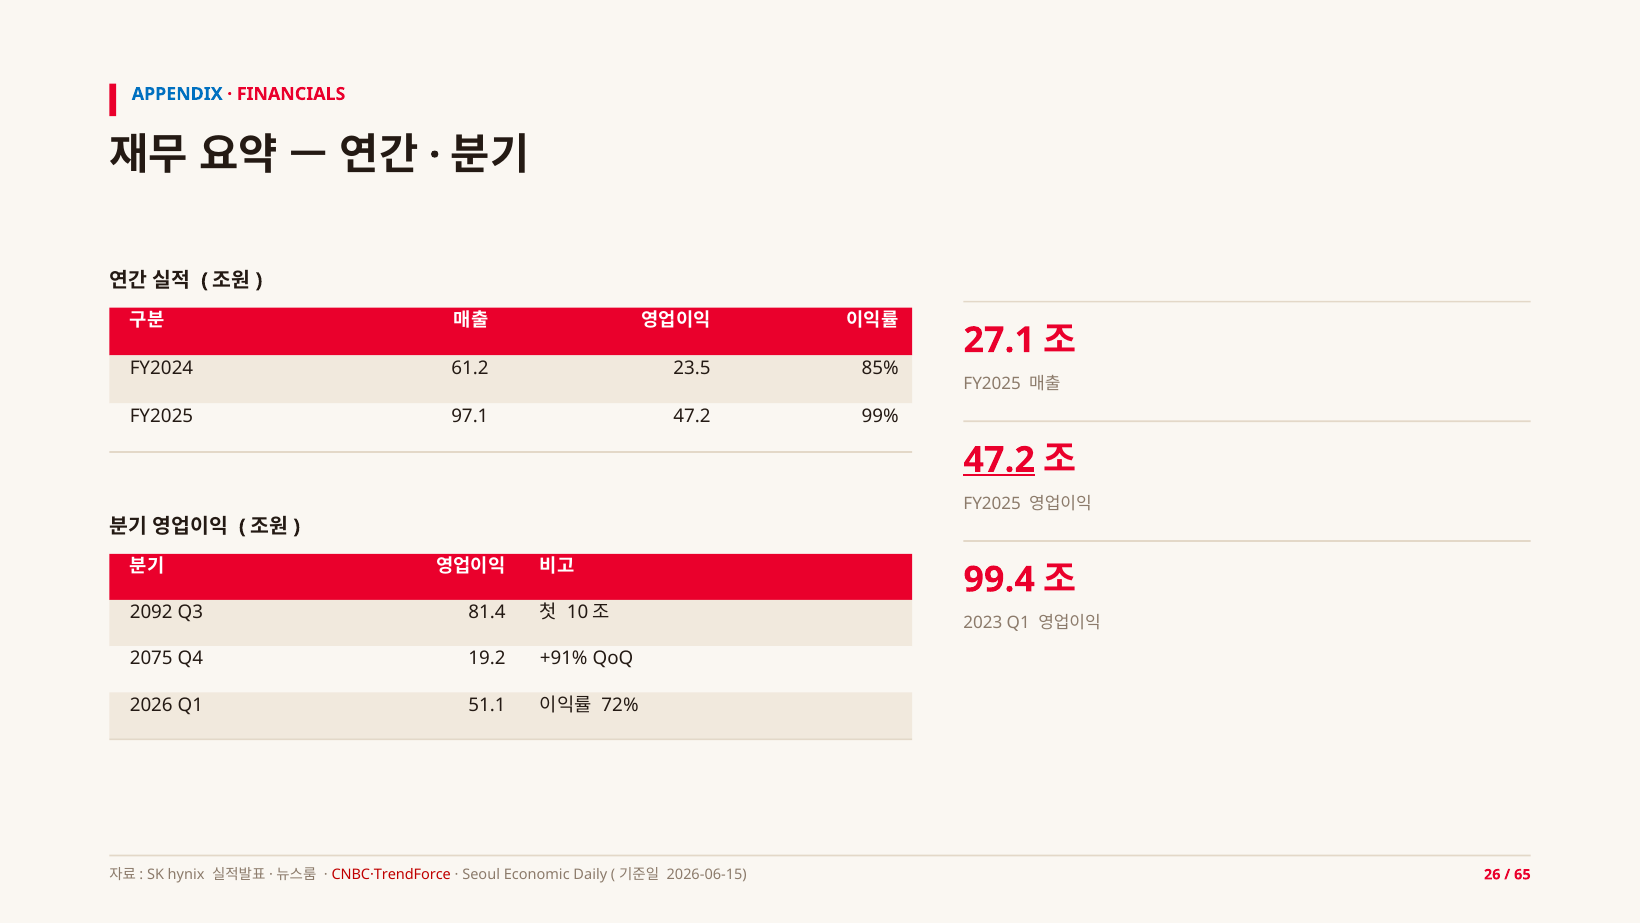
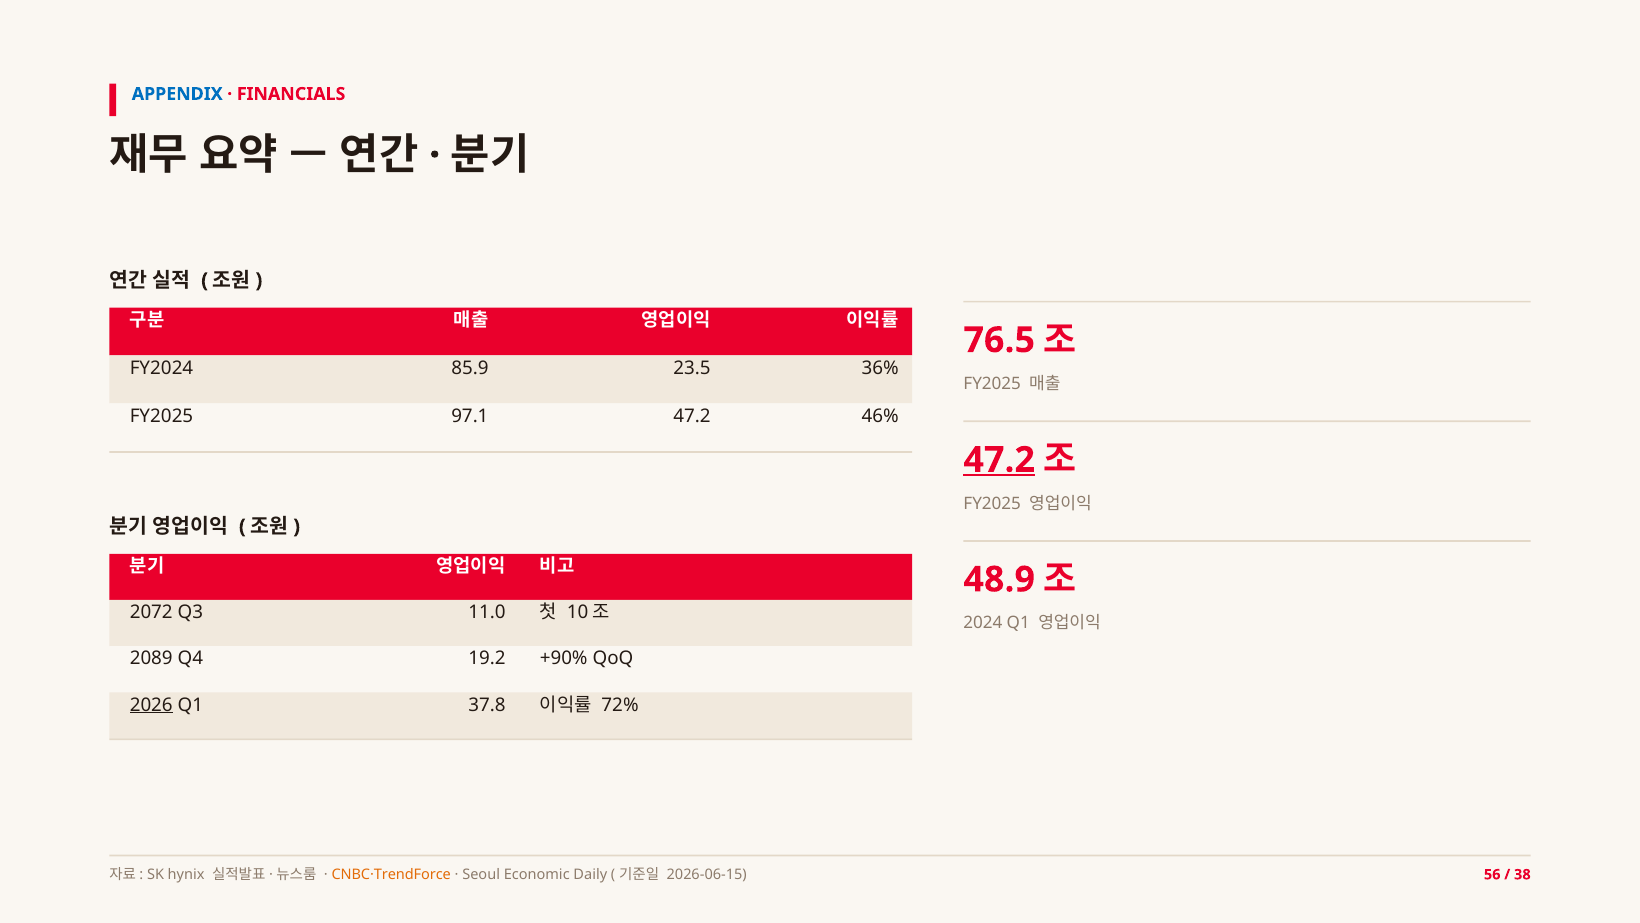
27.1: 27.1 -> 76.5 (999, 340)
61.2: 61.2 -> 85.9 (470, 368)
85%: 85% -> 36% (880, 368)
99%: 99% -> 46% (880, 416)
99.4: 99.4 -> 48.9 (999, 579)
2092: 2092 -> 2072 (151, 612)
81.4: 81.4 -> 11.0 (487, 612)
2023: 2023 -> 2024 (983, 623)
2075: 2075 -> 2089 (151, 658)
+91%: +91% -> +90% (564, 658)
2026 underline: none -> present (151, 704)
51.1: 51.1 -> 37.8 (487, 704)
CNBC·TrendForce colour: red -> orange (391, 874)
26: 26 -> 56 (1492, 874)
65: 65 -> 38 (1522, 874)
